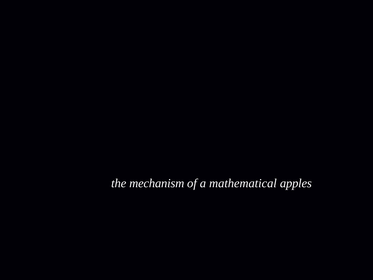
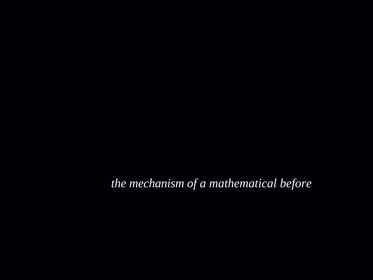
apples: apples -> before (296, 183)
